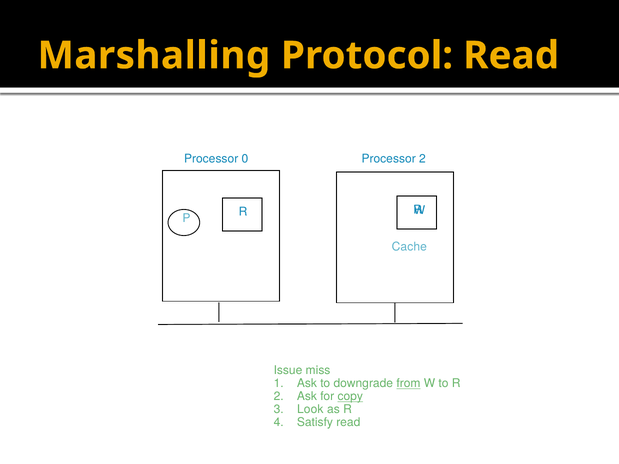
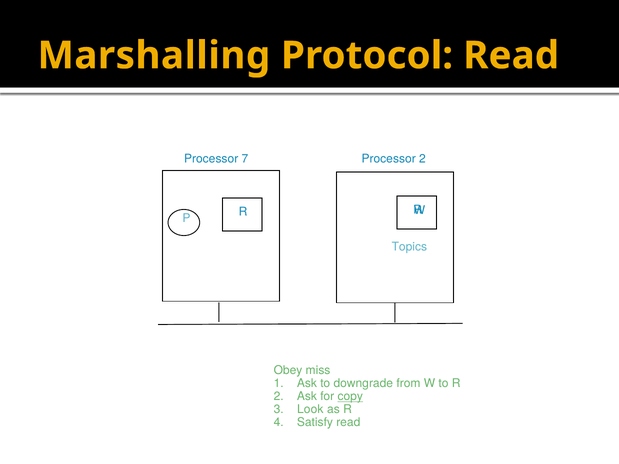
0: 0 -> 7 (245, 159)
Cache: Cache -> Topics (409, 247)
Issue: Issue -> Obey (288, 371)
from underline: present -> none (408, 384)
